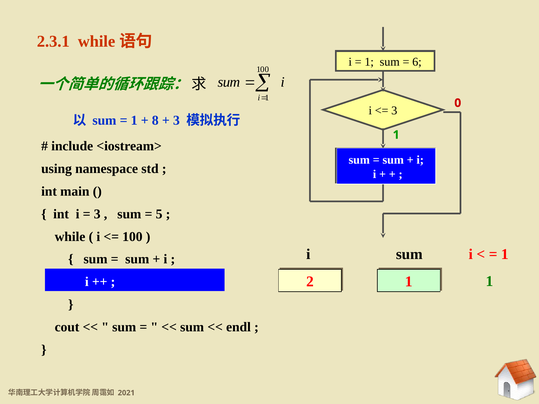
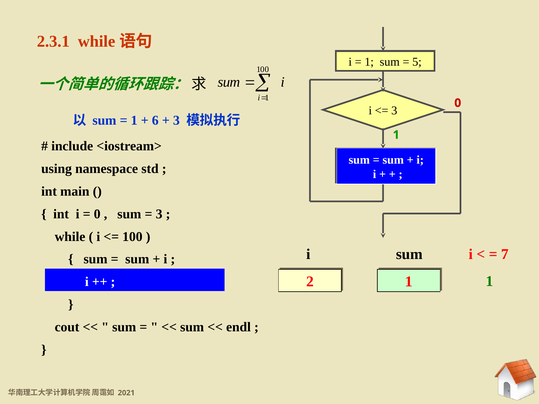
6: 6 -> 5 (417, 62)
8: 8 -> 6 (155, 120)
3: 3 -> 0 (97, 214)
5: 5 -> 3 (159, 214)
1: 1 -> 7 (505, 254)
